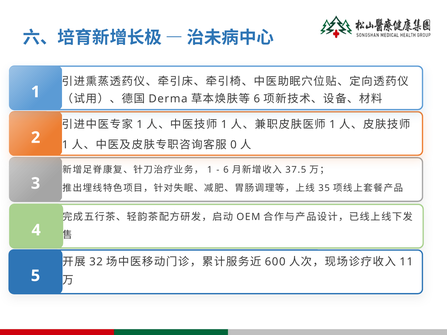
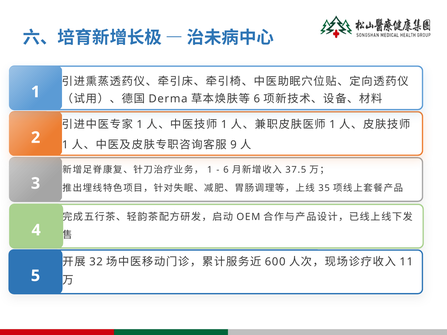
0: 0 -> 9 (233, 145)
